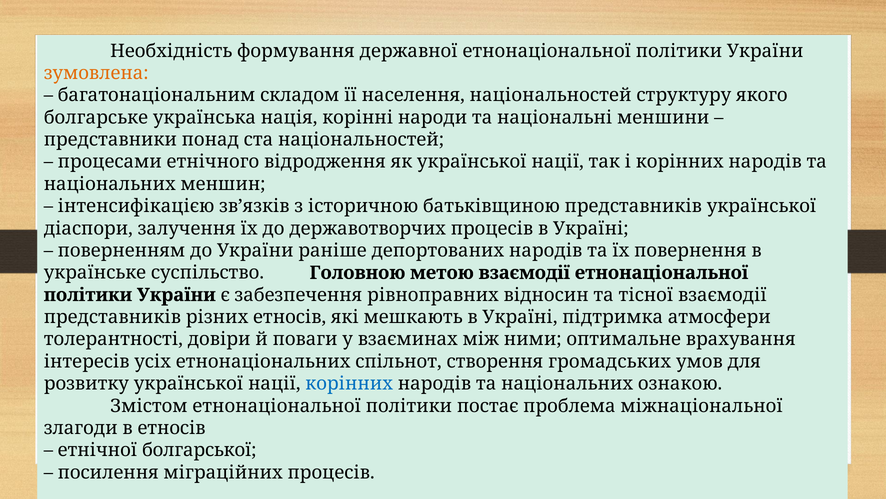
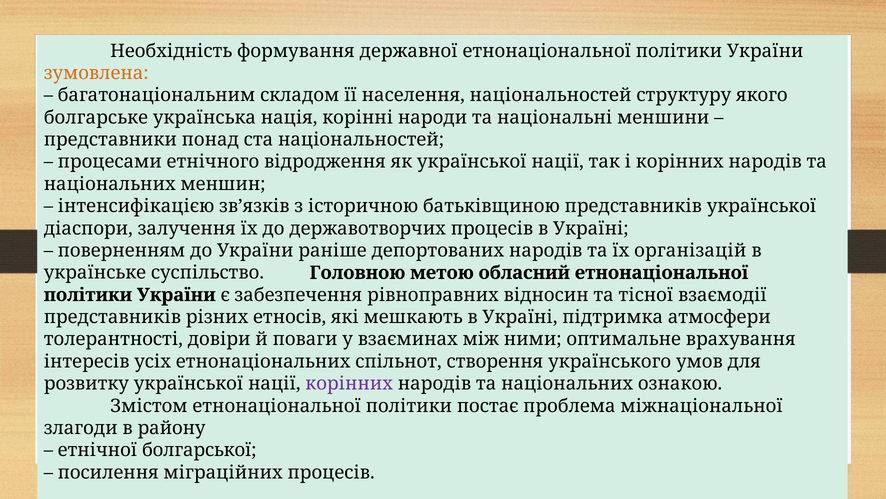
повернення: повернення -> організацій (690, 250)
метою взаємодії: взаємодії -> обласний (524, 272)
громадських: громадських -> українського (610, 361)
корінних colour: blue -> purple (349, 383)
в етносів: етносів -> району (172, 428)
